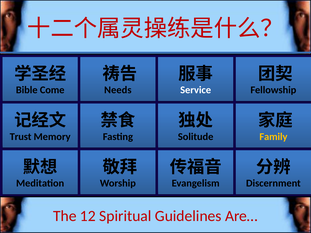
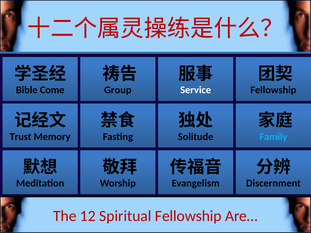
Needs: Needs -> Group (118, 90)
Family colour: yellow -> light blue (273, 137)
Spiritual Guidelines: Guidelines -> Fellowship (188, 216)
